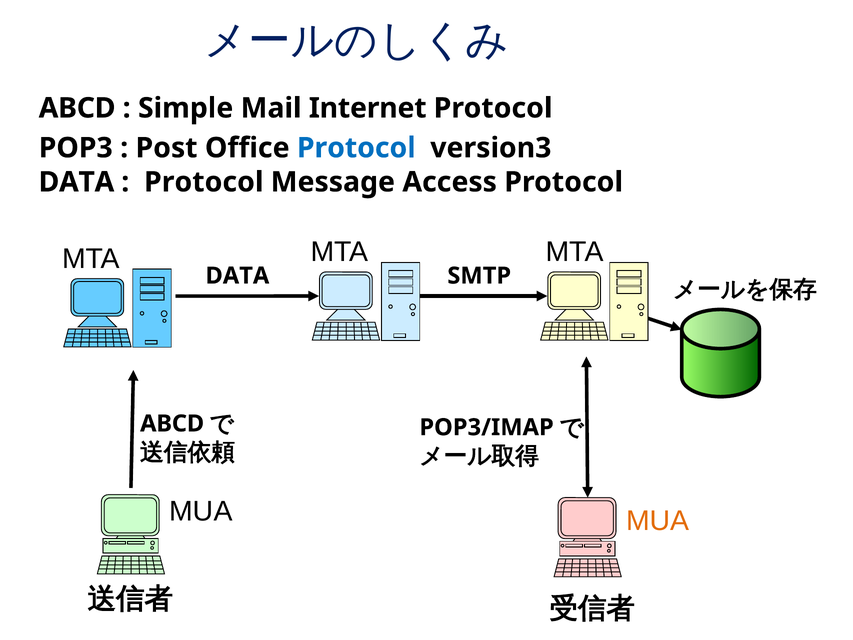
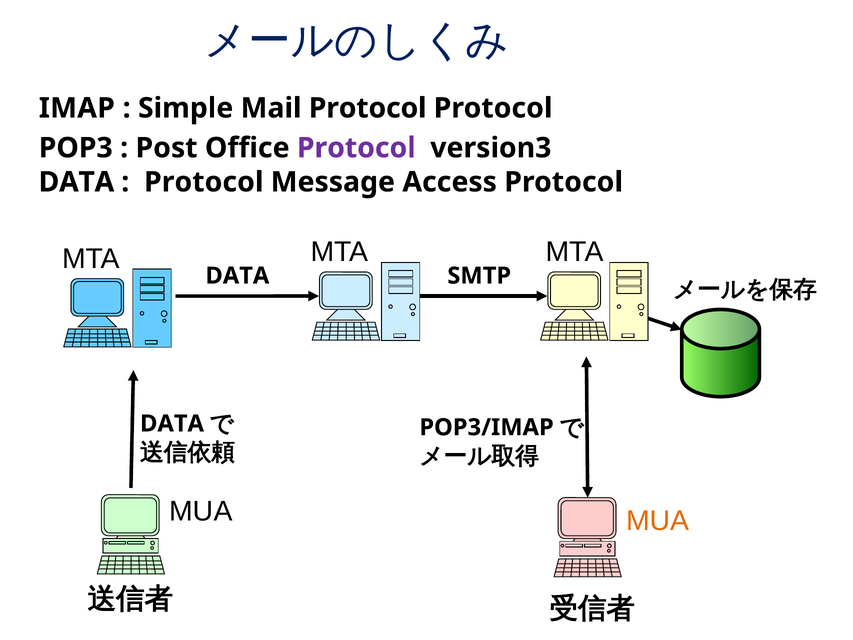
ABCD: ABCD -> IMAP (77, 108)
Mail Internet: Internet -> Protocol (368, 108)
Protocol colour: blue -> purple (356, 148)
ABCD: ABCD -> DATA (172, 423)
